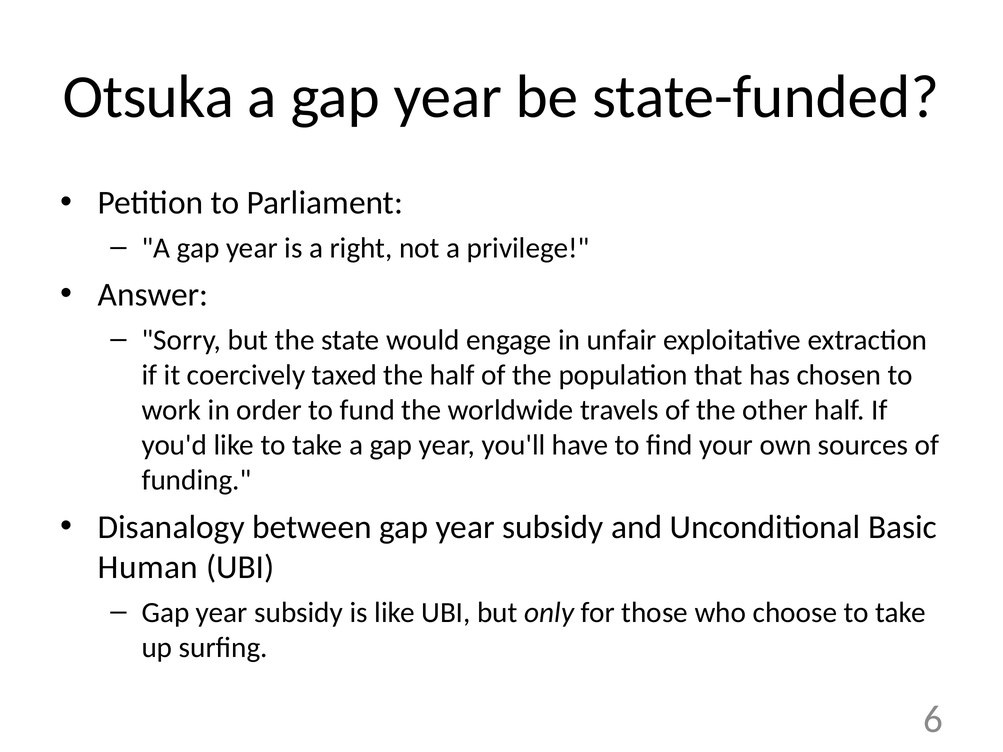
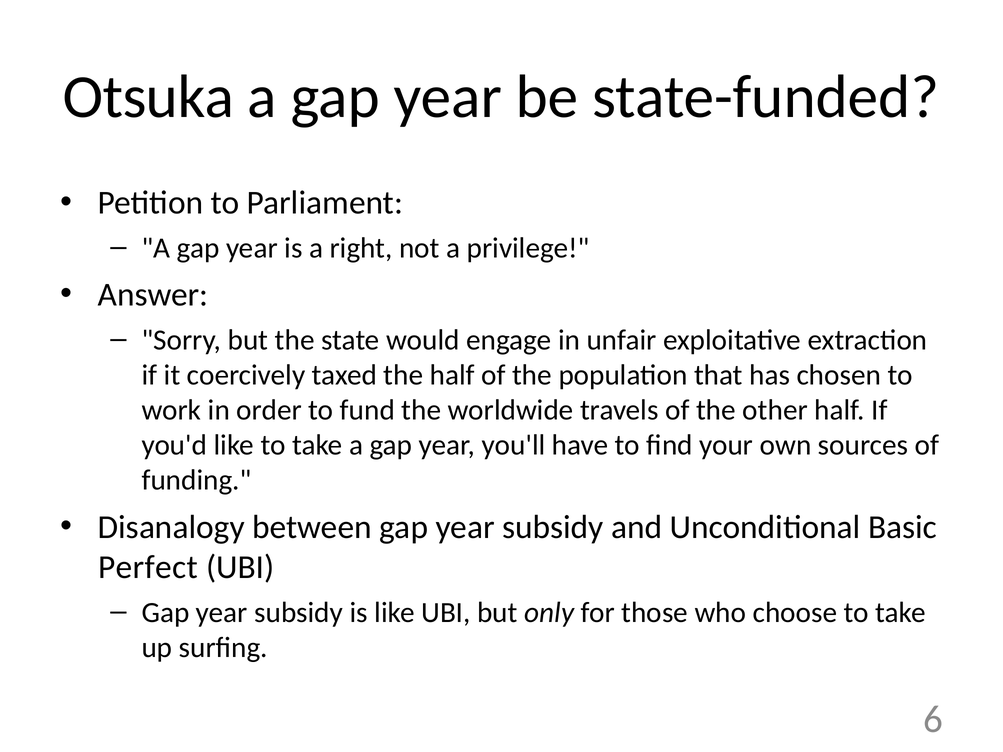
Human: Human -> Perfect (148, 567)
